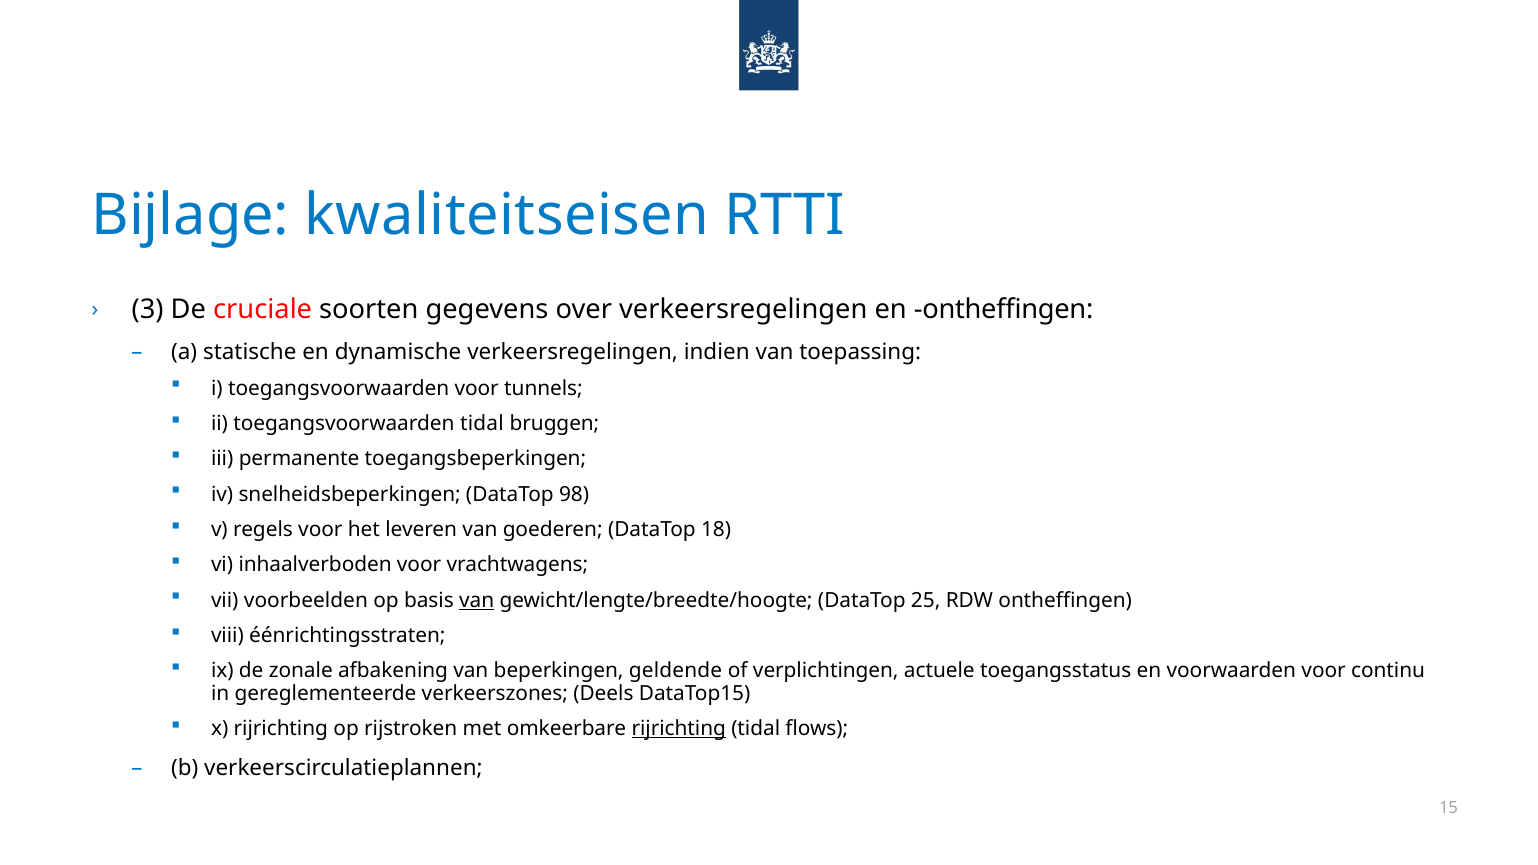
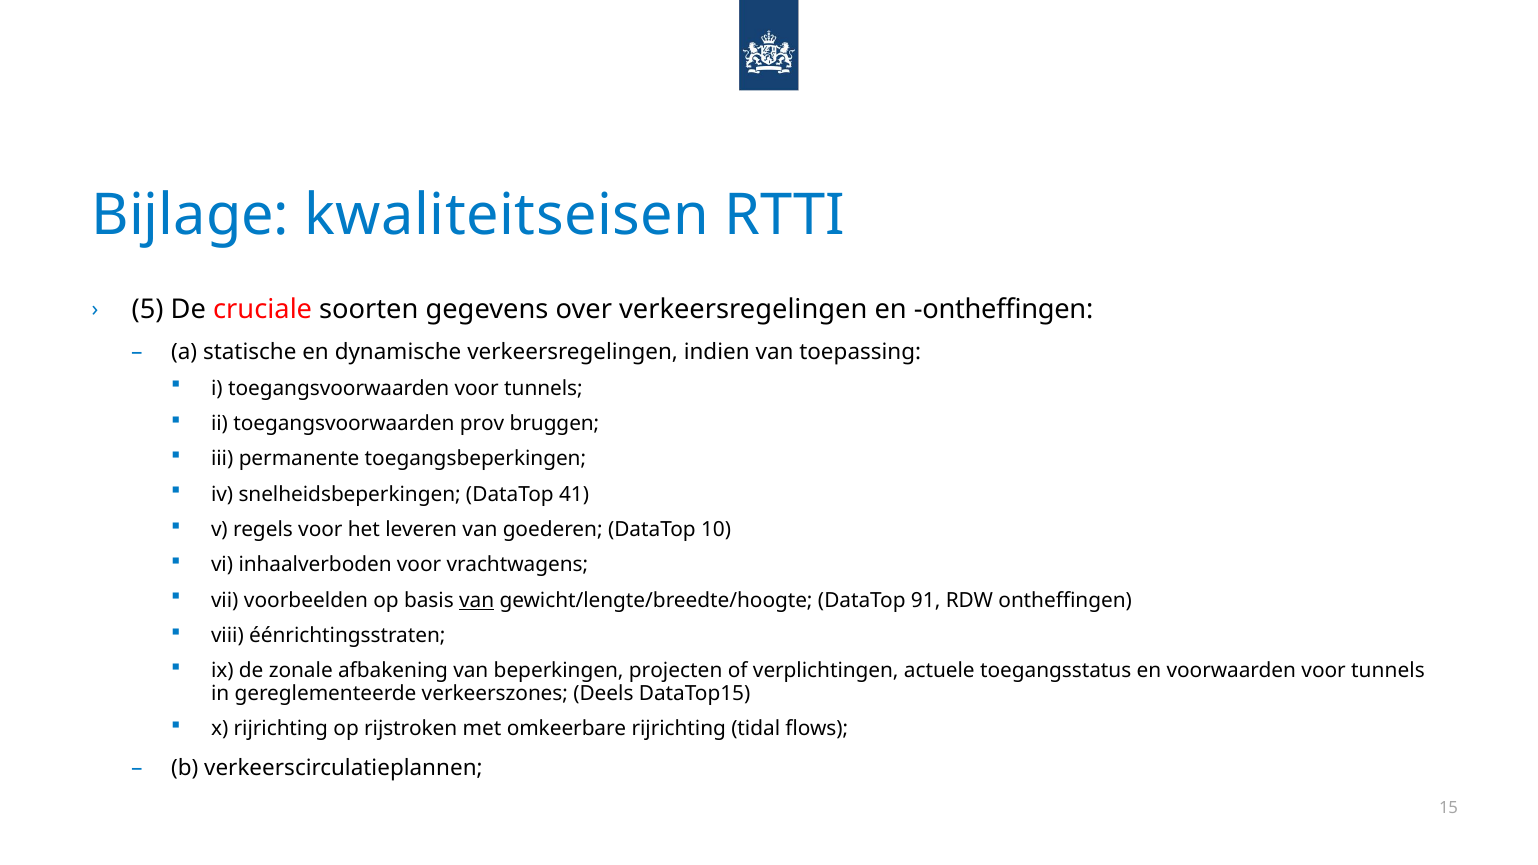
3: 3 -> 5 (148, 309)
toegangsvoorwaarden tidal: tidal -> prov (482, 424)
98: 98 -> 41 (574, 494)
18: 18 -> 10 (716, 530)
25: 25 -> 91 (926, 600)
geldende: geldende -> projecten (676, 671)
voorwaarden voor continu: continu -> tunnels (1388, 671)
rijrichting underline: present -> none (679, 729)
